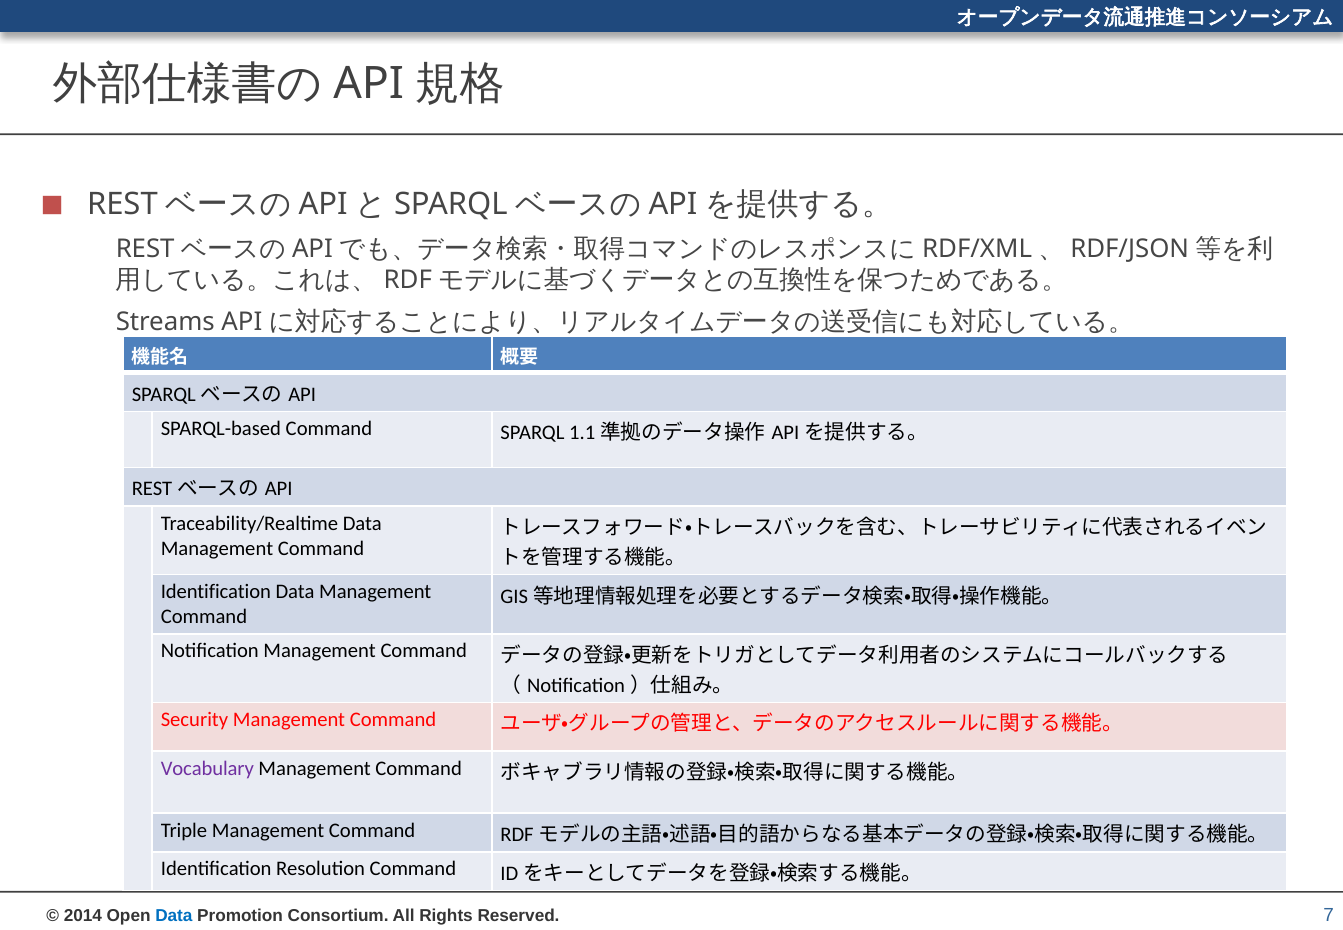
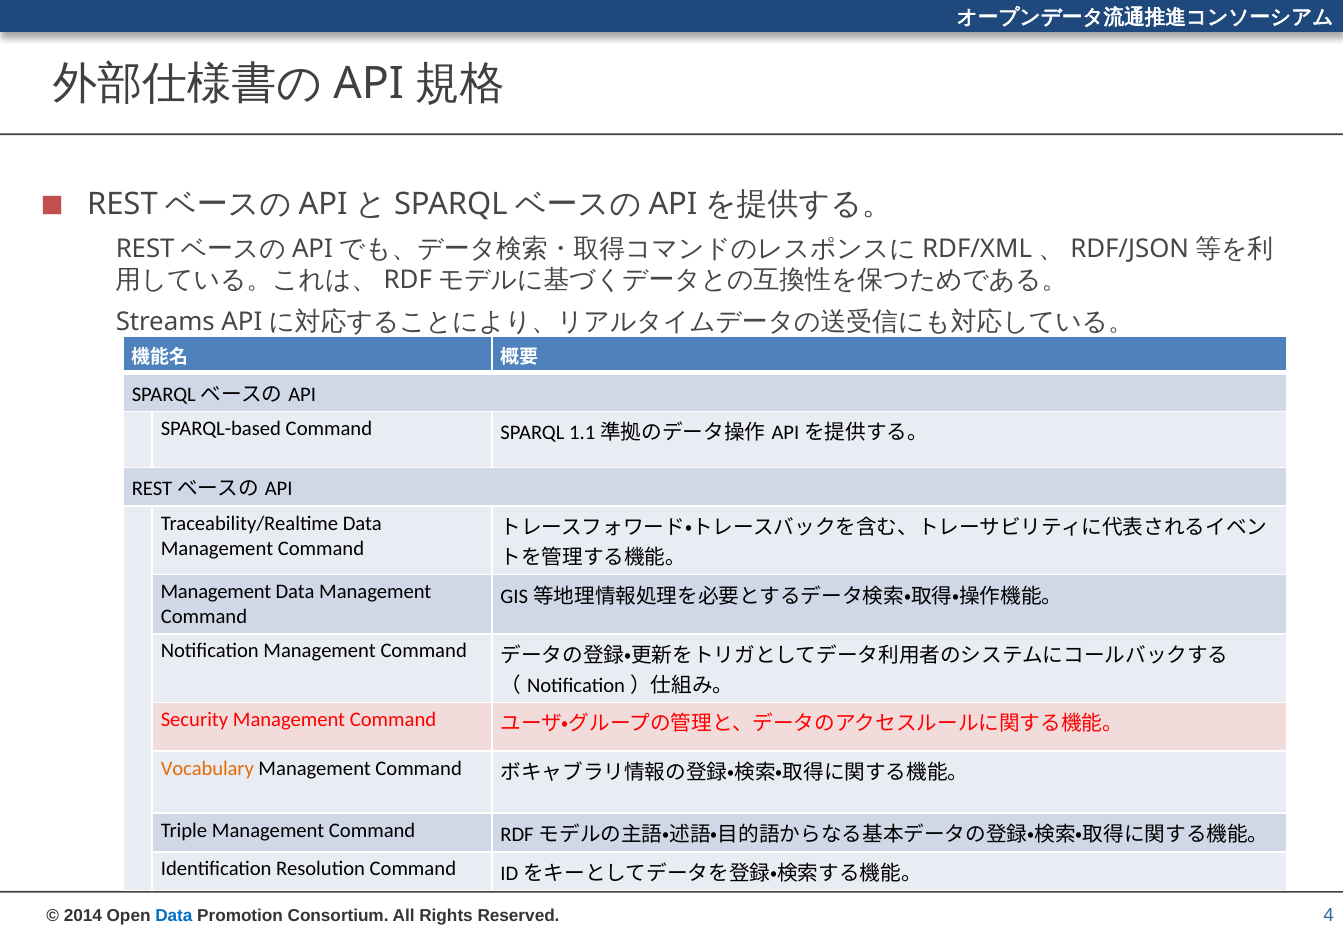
Identification: Identification -> Management (216, 592)
Vocabulary colour: purple -> orange (207, 768)
7: 7 -> 4 (1329, 915)
